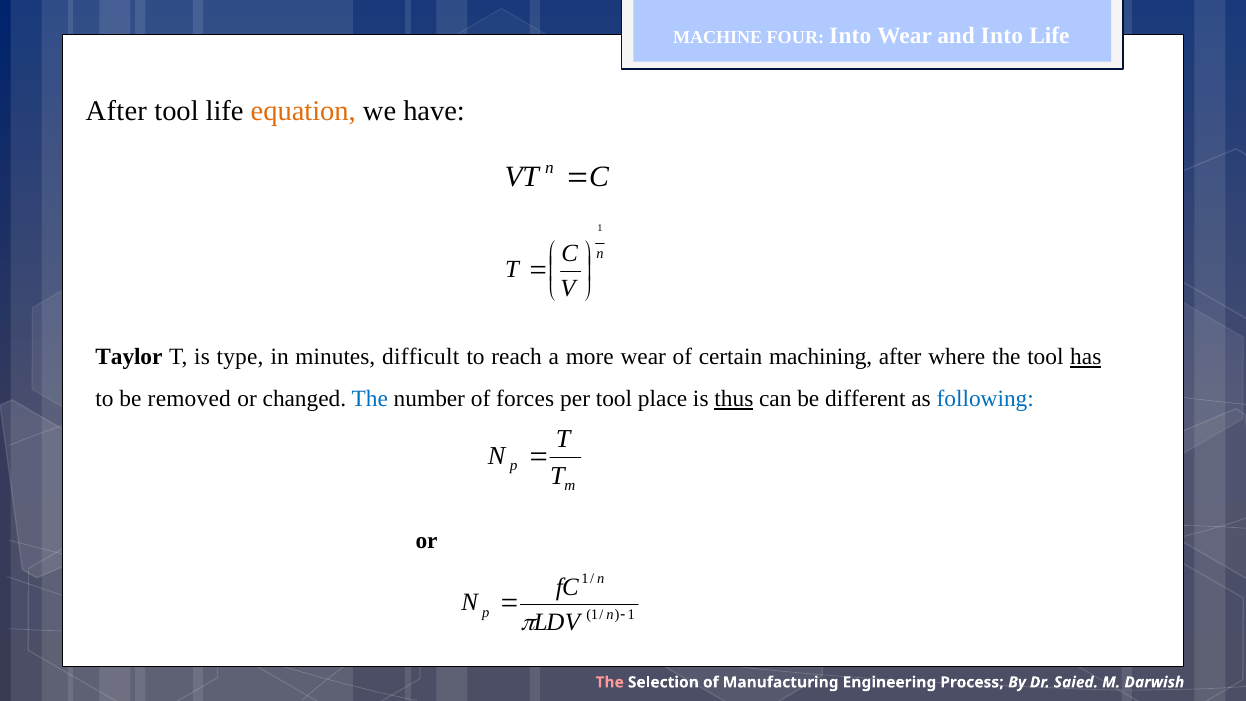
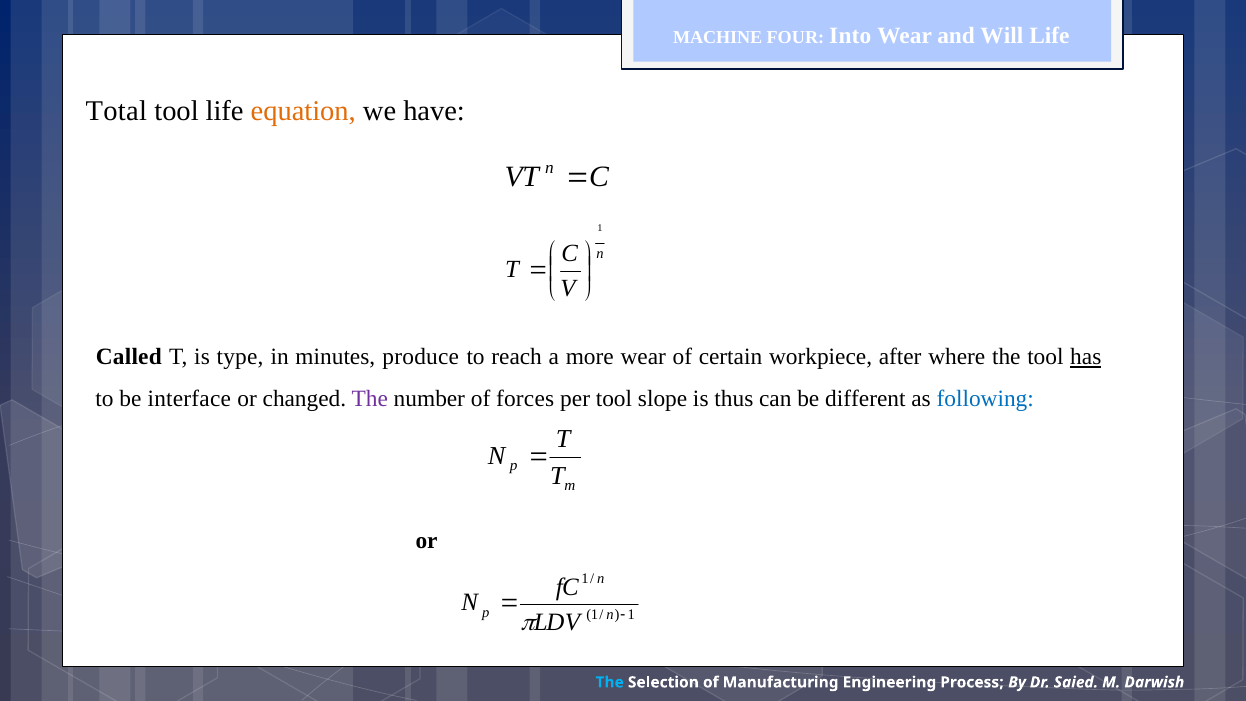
and Into: Into -> Will (1002, 35)
After: After -> Total (116, 111)
Taylor: Taylor -> Called (129, 357)
difficult: difficult -> produce (421, 357)
machining: machining -> workpiece (821, 357)
removed: removed -> interface (189, 399)
The colour: blue -> purple (370, 399)
place: place -> slope (663, 399)
thus underline: present -> none (734, 399)
The colour: pink -> light blue (610, 682)
